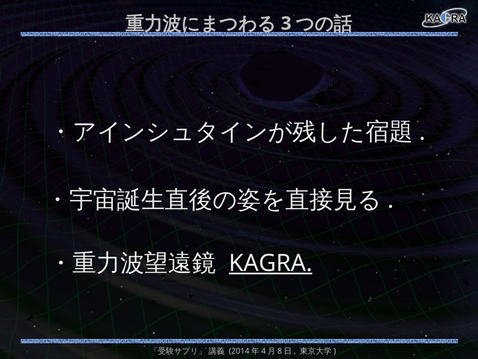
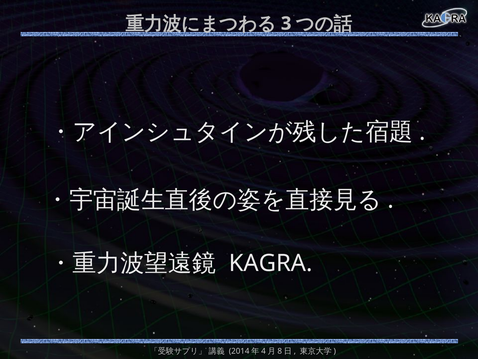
KAGRA underline: present -> none (271, 263)
